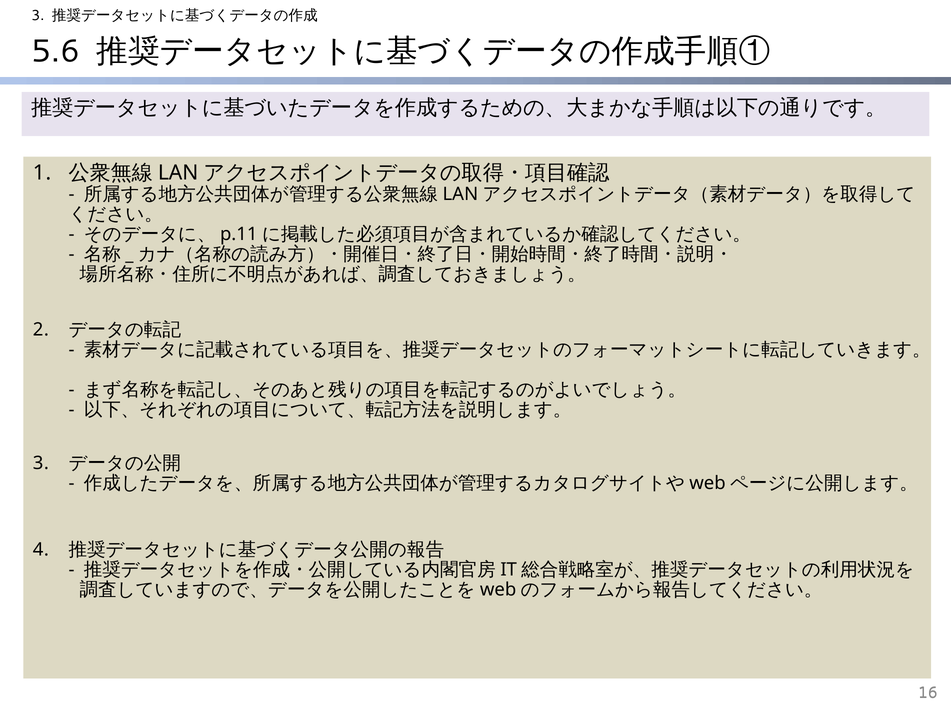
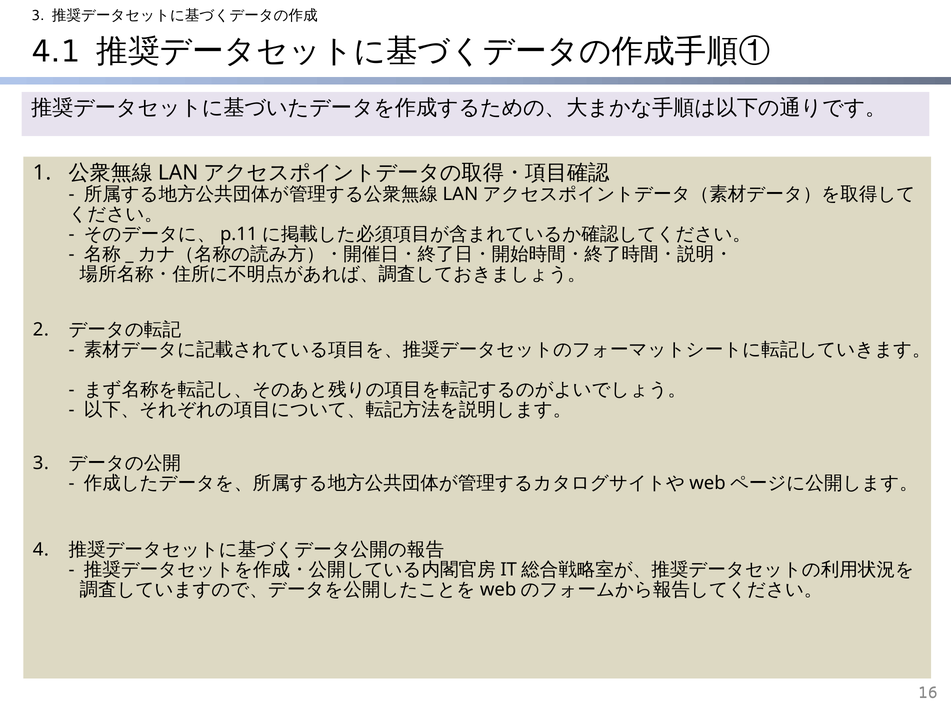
5.6: 5.6 -> 4.1 (56, 51)
